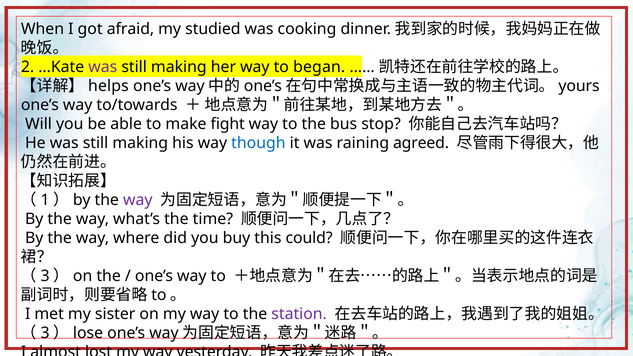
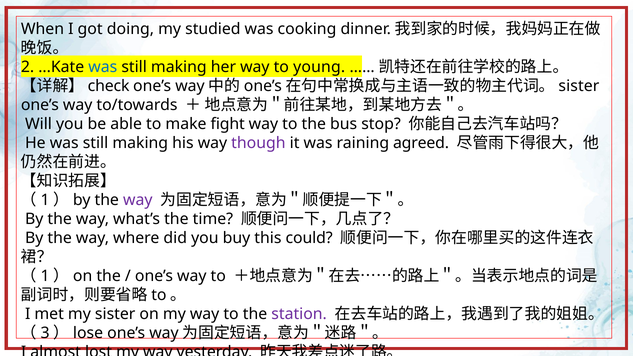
afraid: afraid -> doing (130, 29)
was colour: purple -> blue (103, 67)
began: began -> young (319, 67)
helps: helps -> check (109, 86)
yours: yours -> sister (579, 86)
though colour: blue -> purple (258, 143)
3: 3 -> 1 (45, 276)
